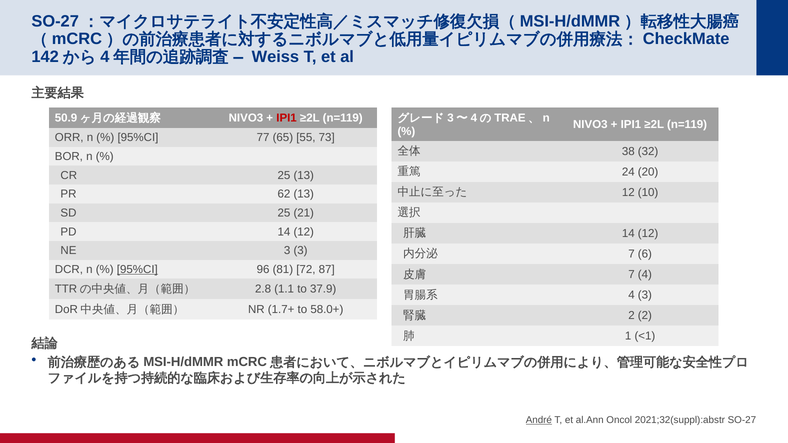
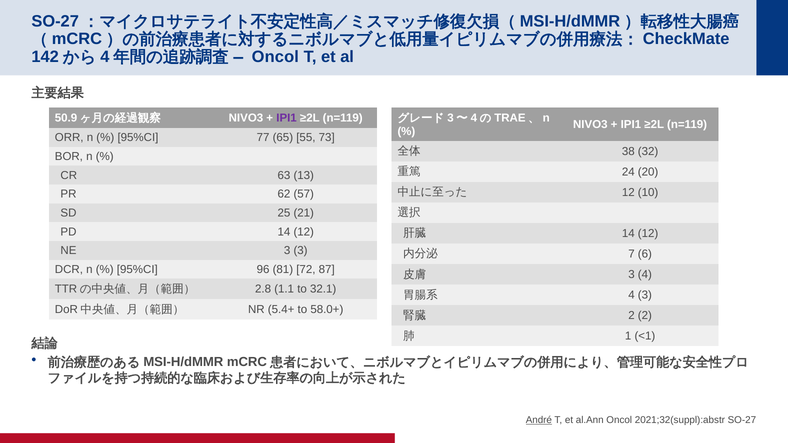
Weiss: Weiss -> Oncol (275, 57)
IPI1 colour: red -> purple (287, 118)
CR 25: 25 -> 63 (284, 175)
62 13: 13 -> 57 (304, 194)
95%CI underline: present -> none (137, 270)
7: 7 -> 3 (632, 275)
37.9: 37.9 -> 32.1 (323, 289)
1.7+: 1.7+ -> 5.4+ (281, 310)
